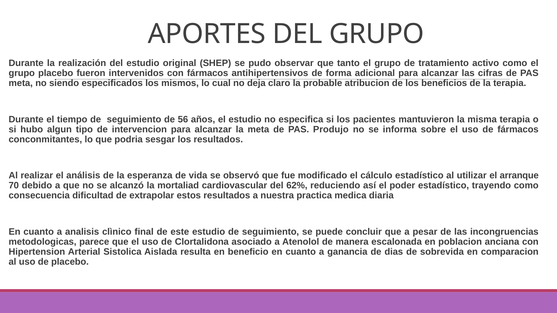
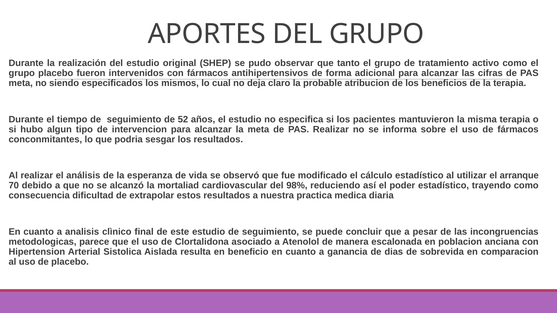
56: 56 -> 52 (183, 119)
PAS Produjo: Produjo -> Realizar (331, 129)
62%: 62% -> 98% (297, 186)
